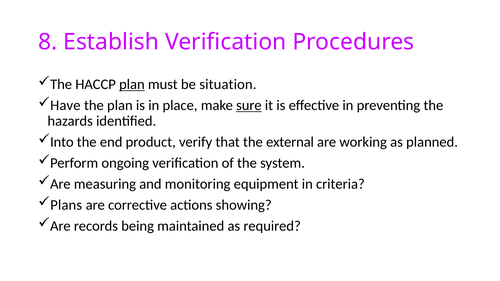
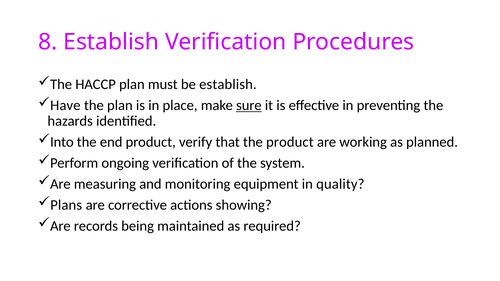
plan underline: present -> none (132, 85)
be situation: situation -> establish (228, 85)
the external: external -> product (290, 142)
criteria: criteria -> quality (340, 184)
